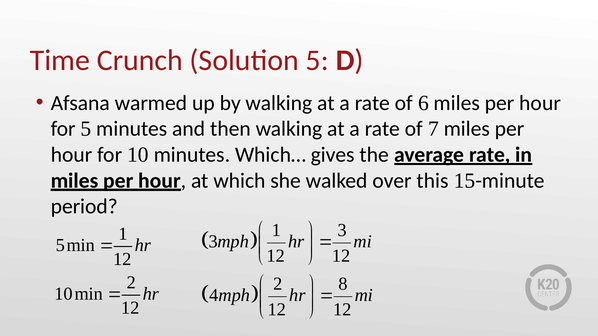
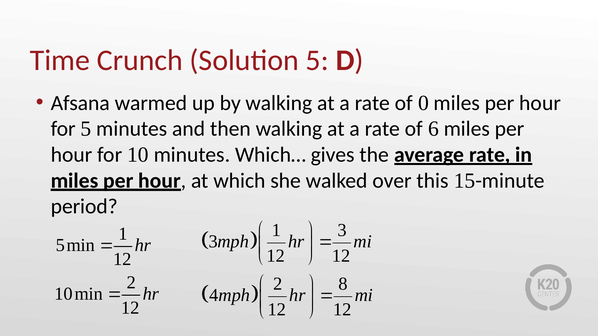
6: 6 -> 0 (423, 103)
7: 7 -> 6 (433, 129)
